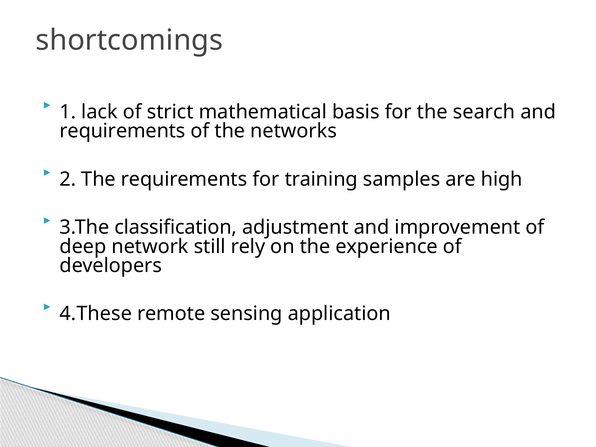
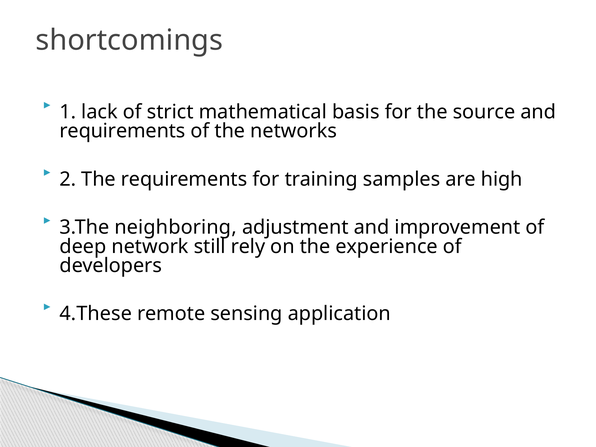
search: search -> source (484, 112)
classification: classification -> neighboring (176, 227)
